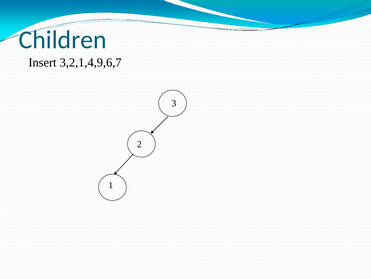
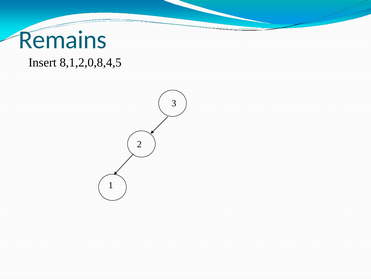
Children: Children -> Remains (63, 40)
3,2,1,4,9,6,7: 3,2,1,4,9,6,7 -> 8,1,2,0,8,4,5 (91, 62)
